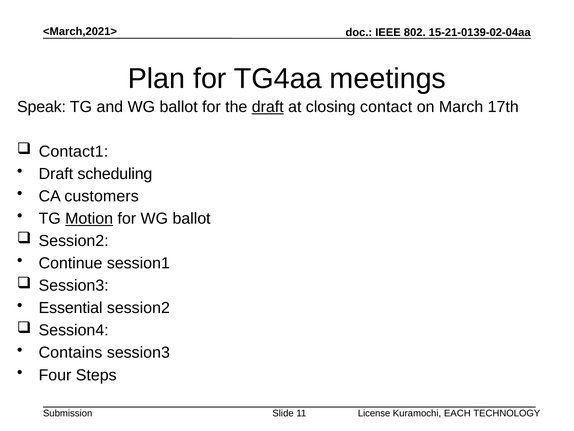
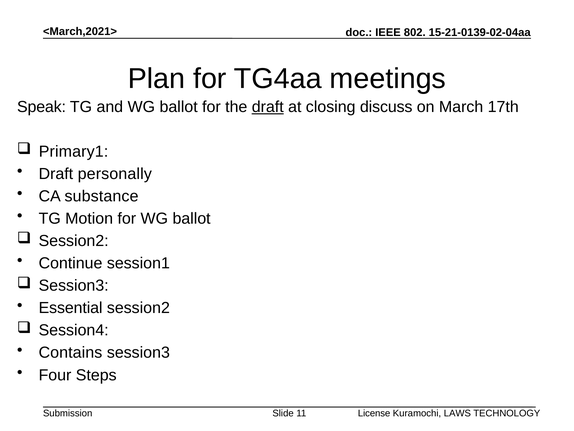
contact: contact -> discuss (386, 107)
Contact1: Contact1 -> Primary1 (74, 151)
scheduling: scheduling -> personally (115, 174)
customers: customers -> substance (102, 196)
Motion underline: present -> none (89, 218)
EACH: EACH -> LAWS (457, 413)
